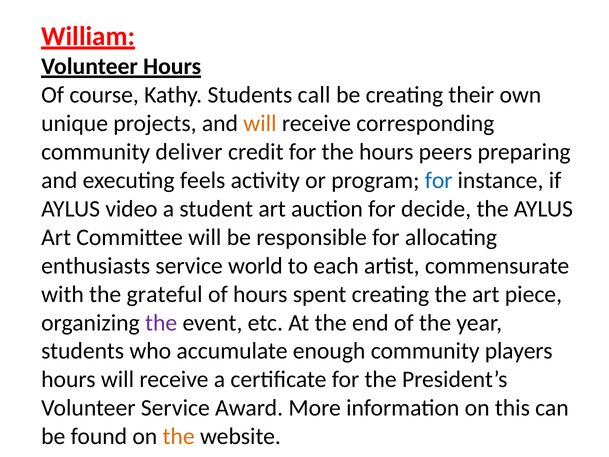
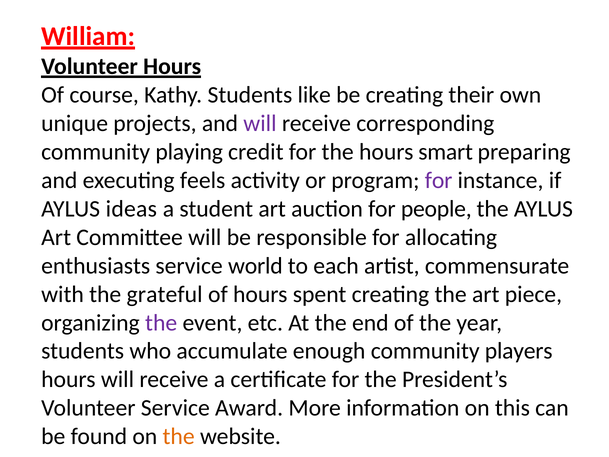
call: call -> like (314, 95)
will colour: orange -> purple (260, 123)
deliver: deliver -> playing (189, 152)
peers: peers -> smart (446, 152)
for colour: blue -> purple (439, 180)
video: video -> ideas (131, 209)
decide: decide -> people (436, 209)
